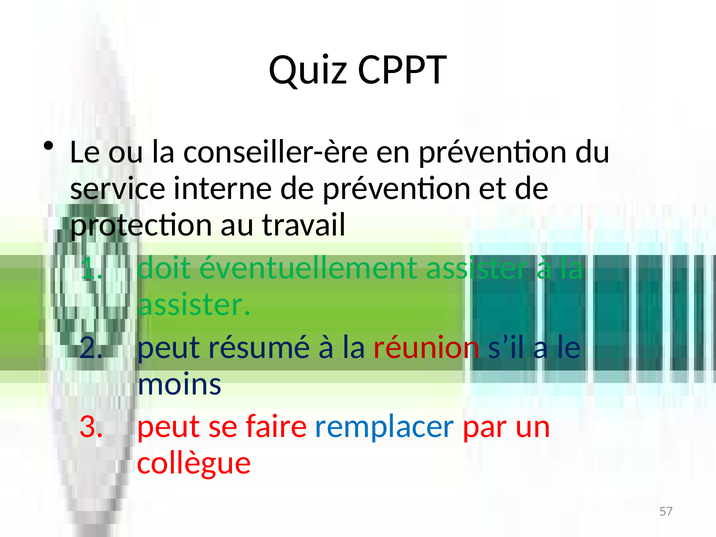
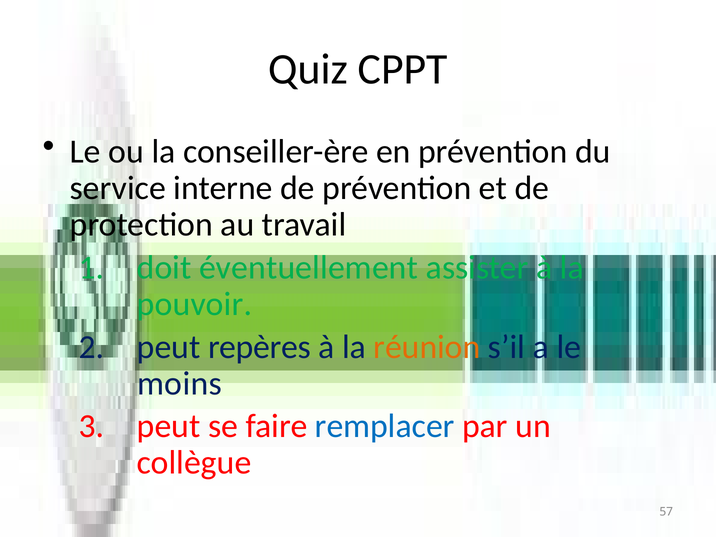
assister: assister -> pouvoir (194, 304)
résumé: résumé -> repères (259, 347)
réunion colour: red -> orange (427, 347)
